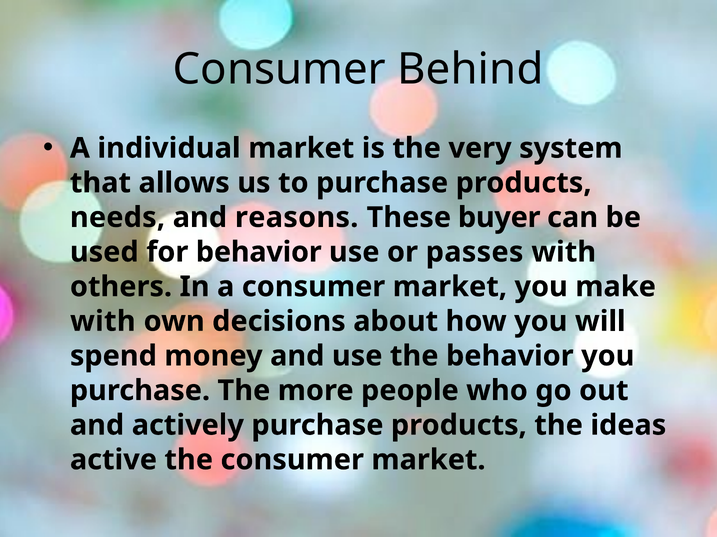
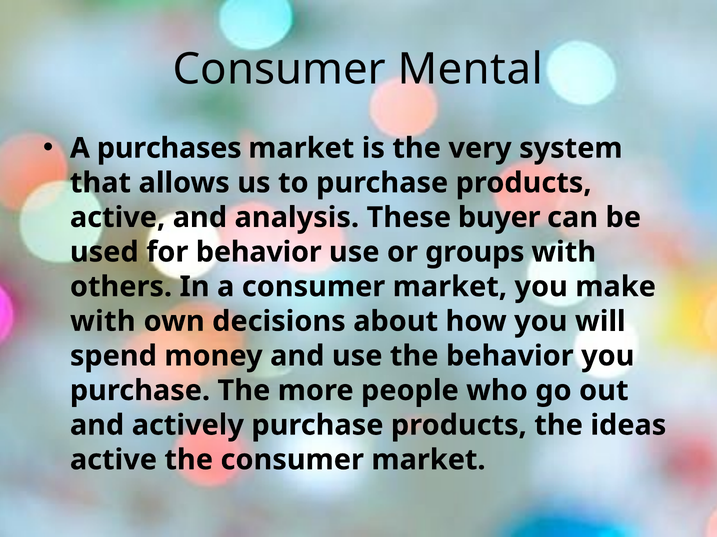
Behind: Behind -> Mental (470, 69)
individual: individual -> purchases (169, 148)
needs: needs -> active (118, 218)
reasons: reasons -> analysis (297, 218)
passes: passes -> groups (475, 252)
